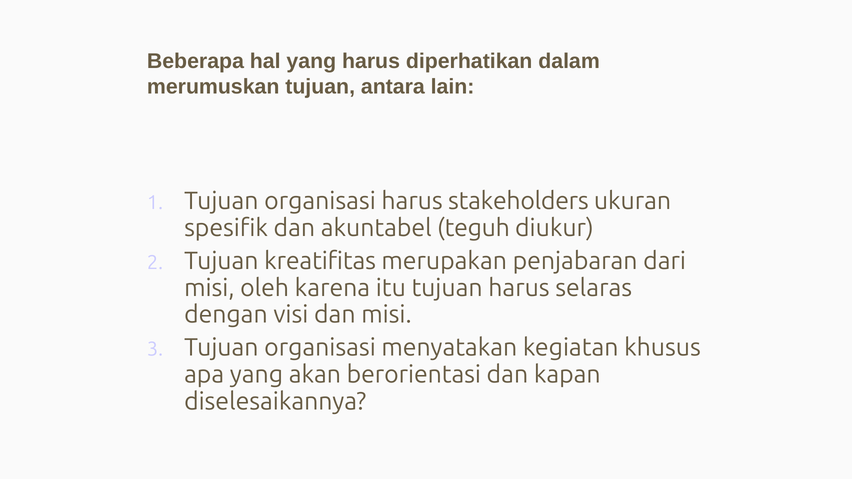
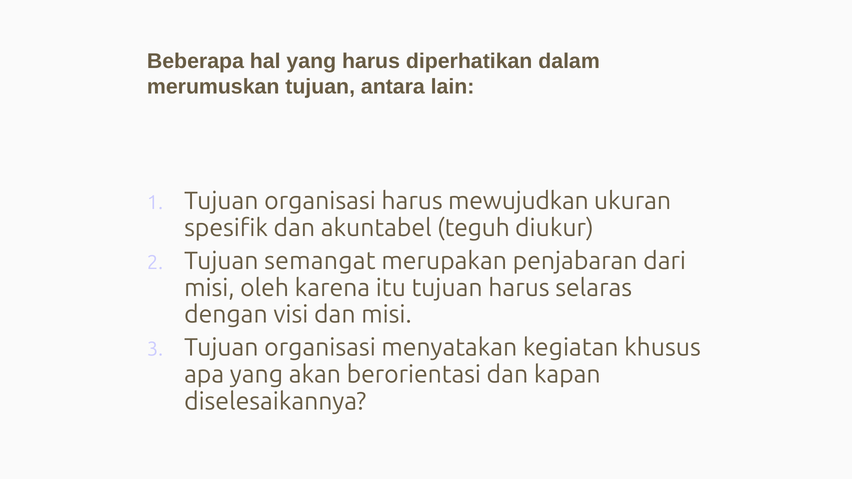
stakeholders: stakeholders -> mewujudkan (518, 201)
kreatifitas: kreatifitas -> semangat (320, 261)
